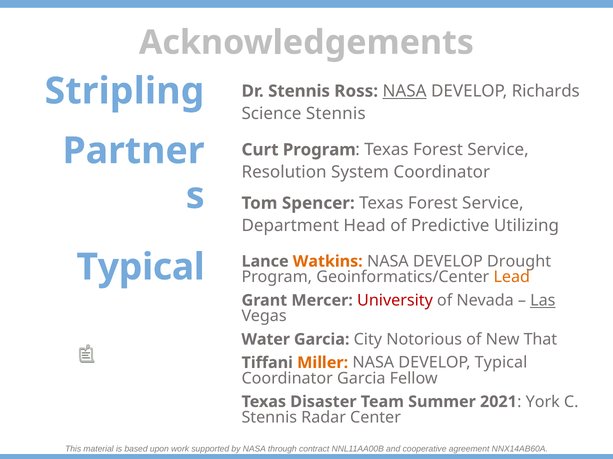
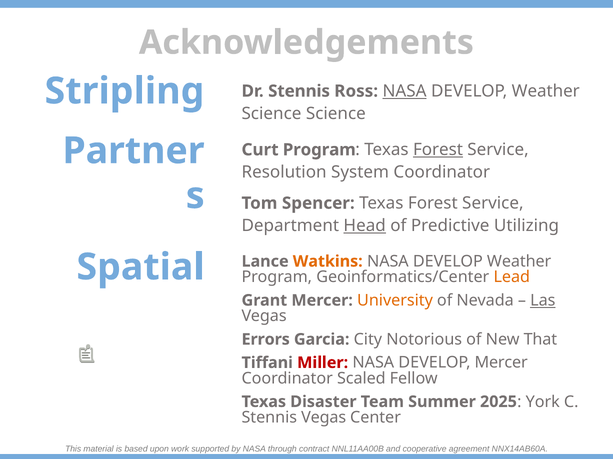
Richards: Richards -> Weather (546, 91)
Science Stennis: Stennis -> Science (336, 114)
Forest underline: none -> present (438, 150)
Head underline: none -> present (365, 226)
Drought: Drought -> Weather (519, 262)
Typical: Typical -> Spatial (141, 267)
University colour: red -> orange (395, 301)
Water: Water -> Errors (266, 340)
Miller colour: orange -> red (323, 363)
DEVELOP Typical: Typical -> Mercer (501, 363)
Coordinator Garcia: Garcia -> Scaled (361, 379)
2021: 2021 -> 2025 (498, 402)
Stennis Radar: Radar -> Vegas (324, 418)
